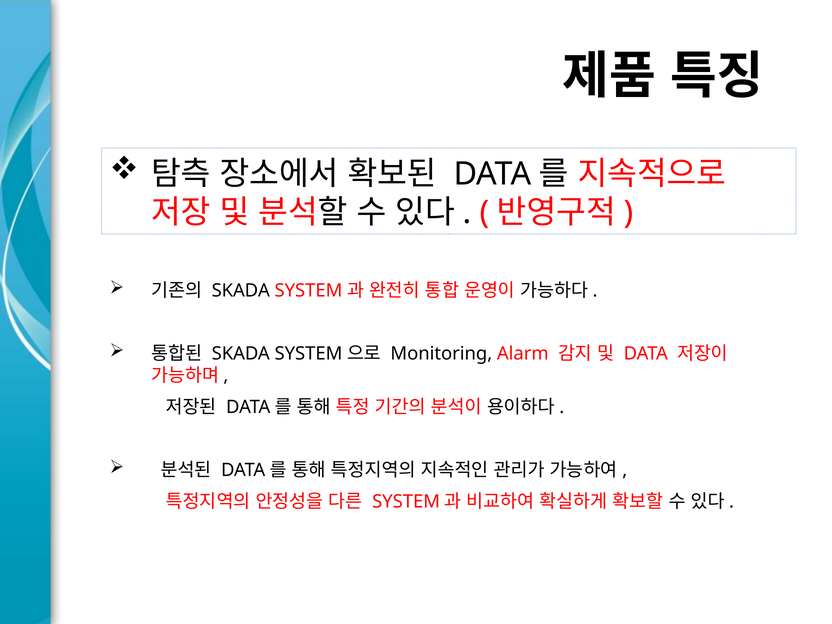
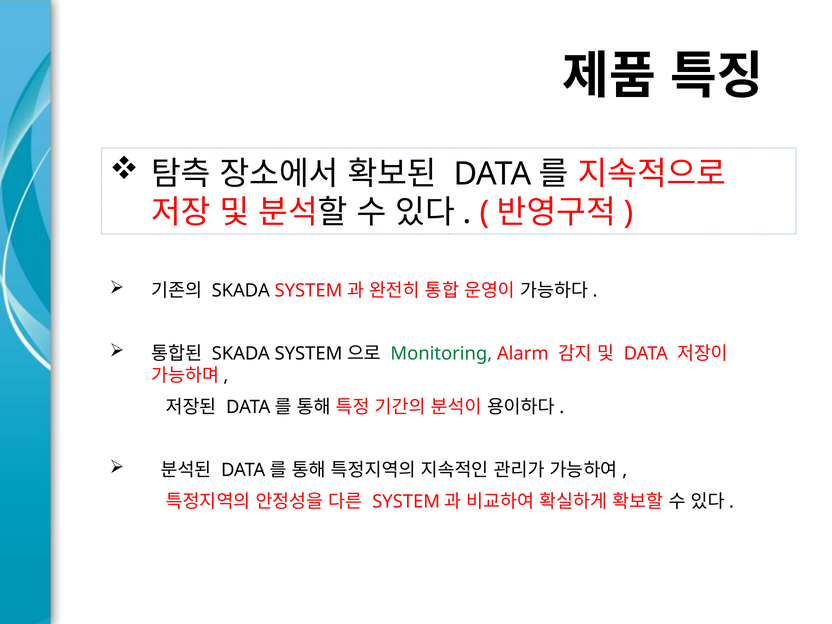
Monitoring colour: black -> green (441, 354)
